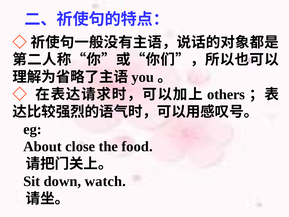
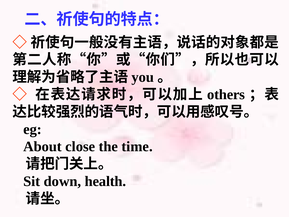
food: food -> time (137, 146)
watch: watch -> health (105, 181)
